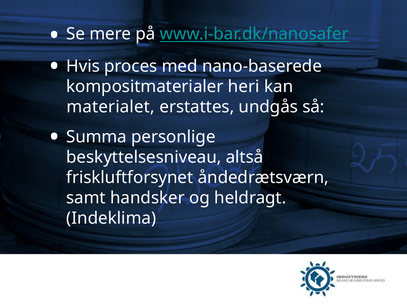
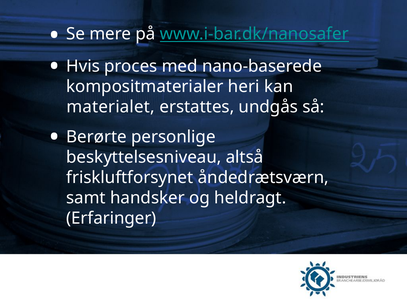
Summa: Summa -> Berørte (96, 137)
Indeklima: Indeklima -> Erfaringer (111, 218)
